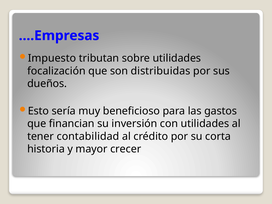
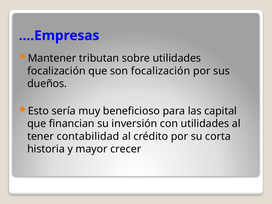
Impuesto: Impuesto -> Mantener (52, 58)
son distribuidas: distribuidas -> focalización (161, 71)
gastos: gastos -> capital (221, 111)
